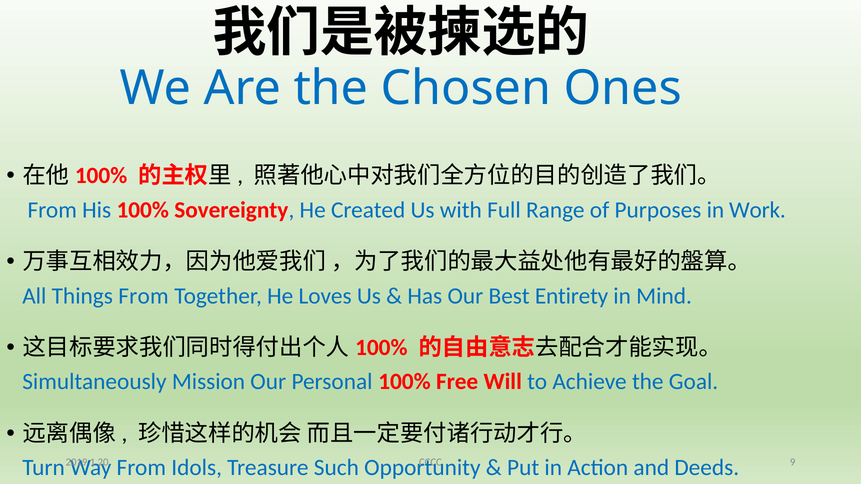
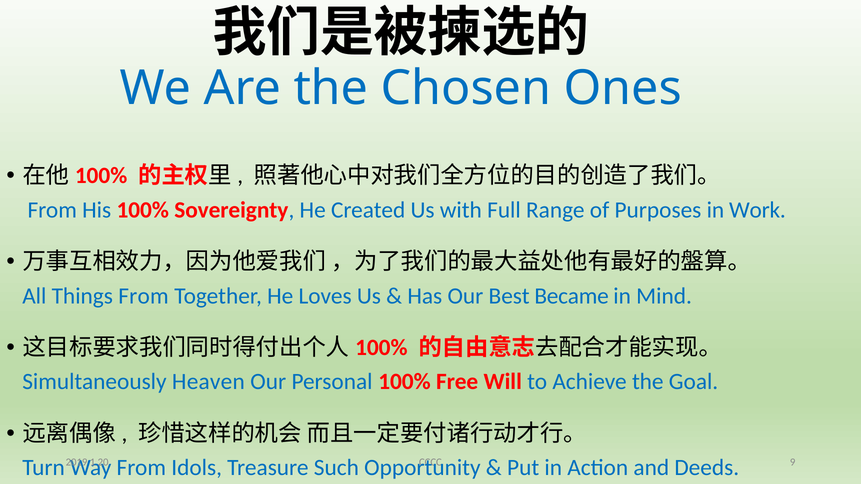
Entirety: Entirety -> Became (572, 296)
Mission: Mission -> Heaven (208, 382)
